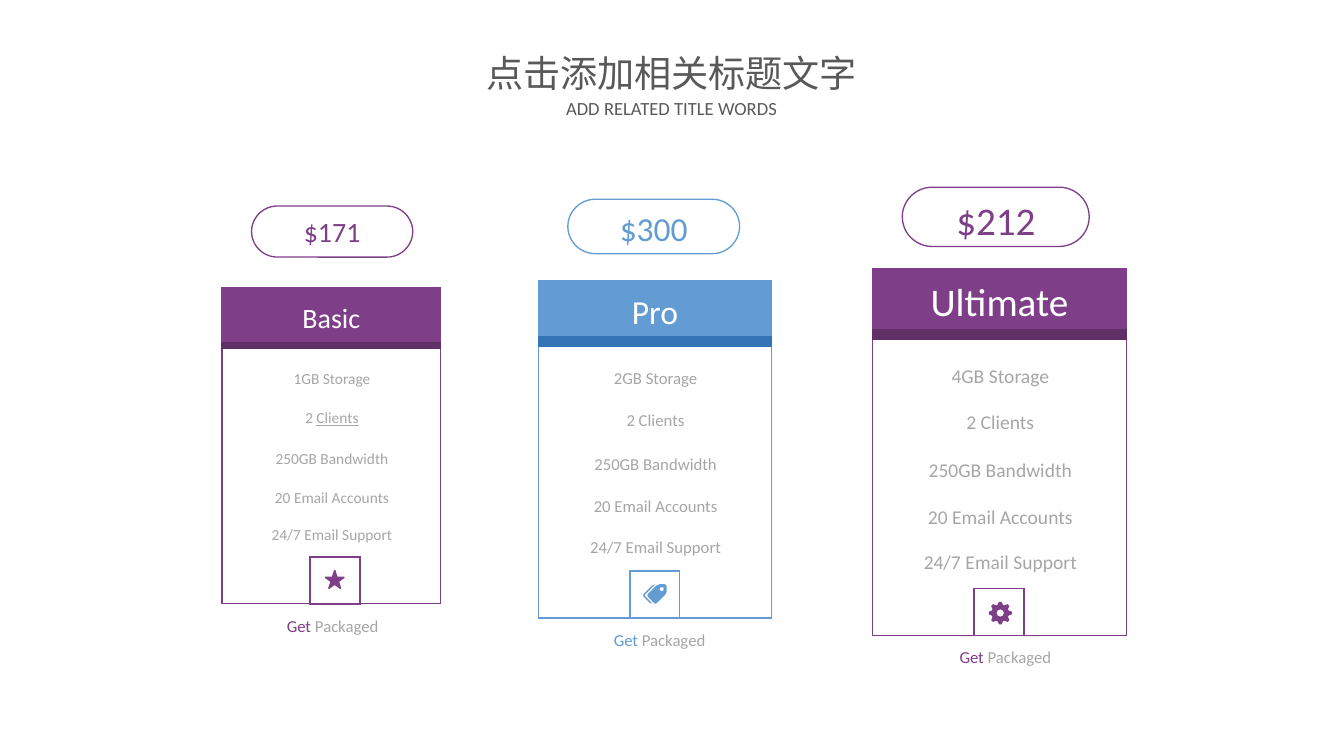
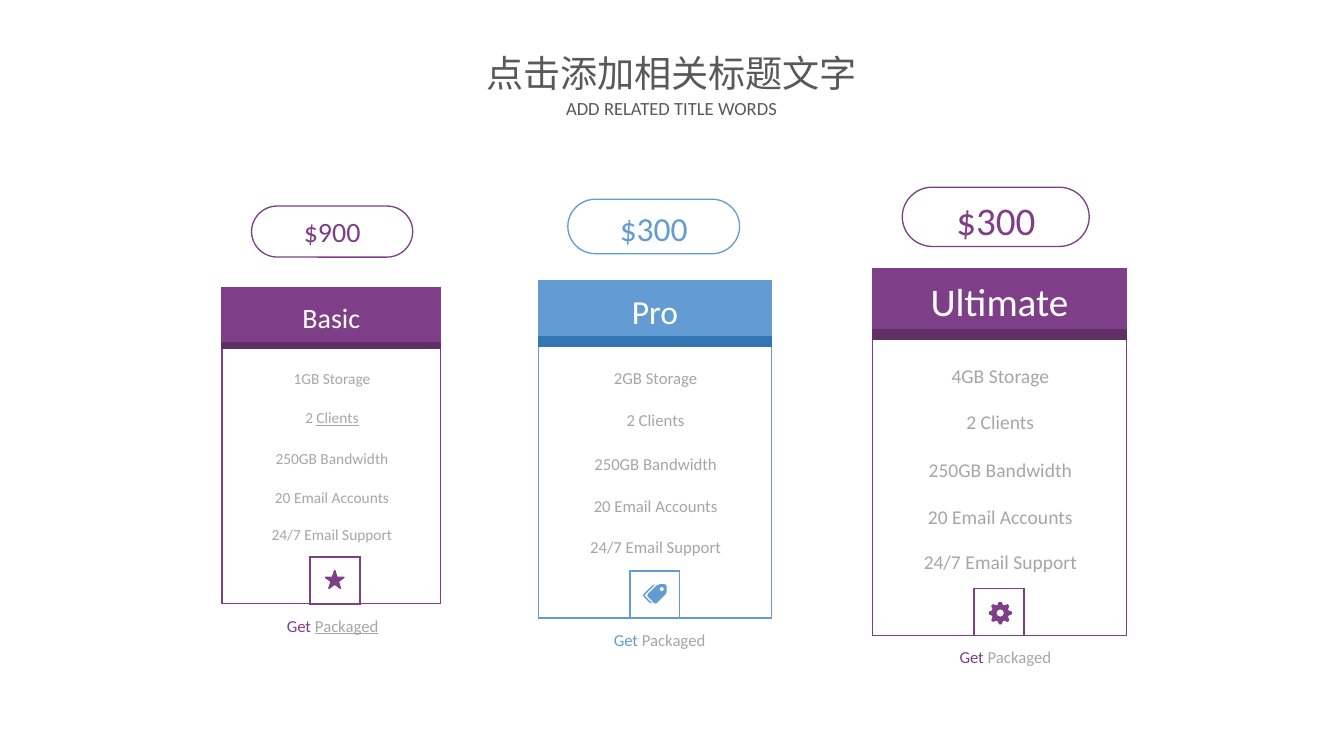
$171: $171 -> $900 (332, 233)
$300 $212: $212 -> $300 (996, 222)
Packaged underline: none -> present (347, 627)
